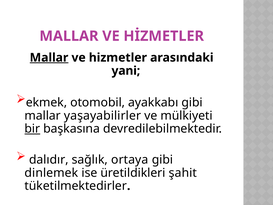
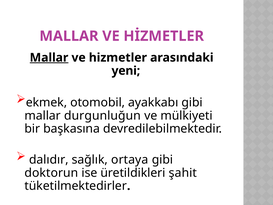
yani: yani -> yeni (126, 71)
yaşayabilirler: yaşayabilirler -> durgunluğun (102, 116)
bir underline: present -> none (32, 129)
dinlemek: dinlemek -> doktorun (51, 173)
